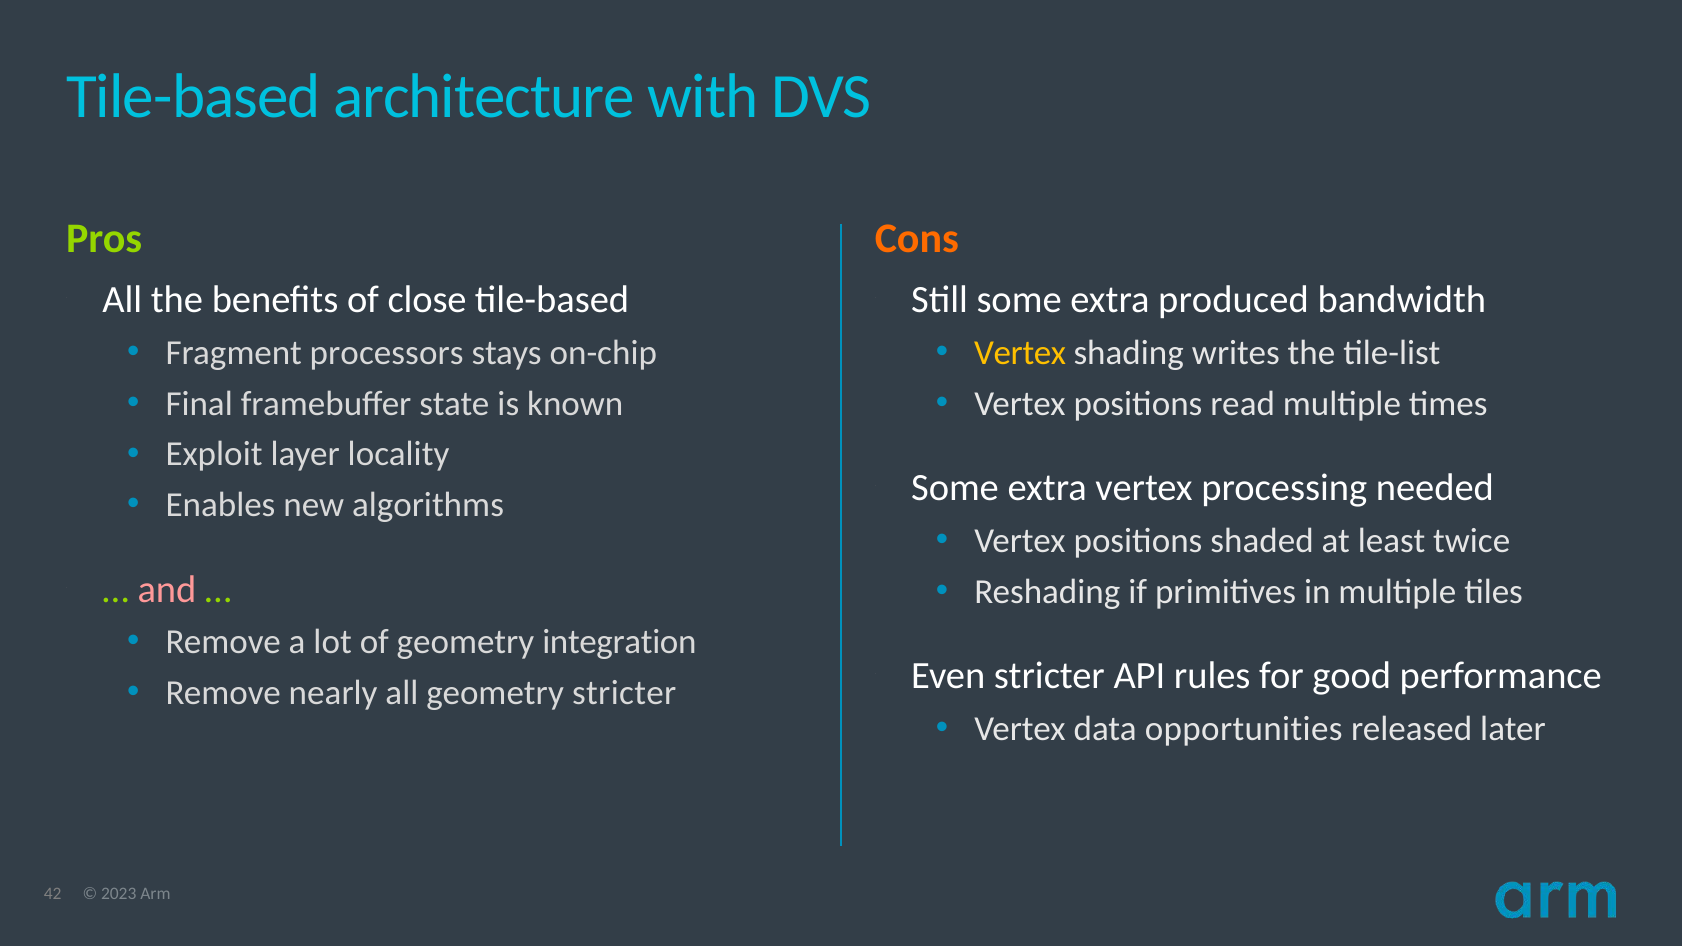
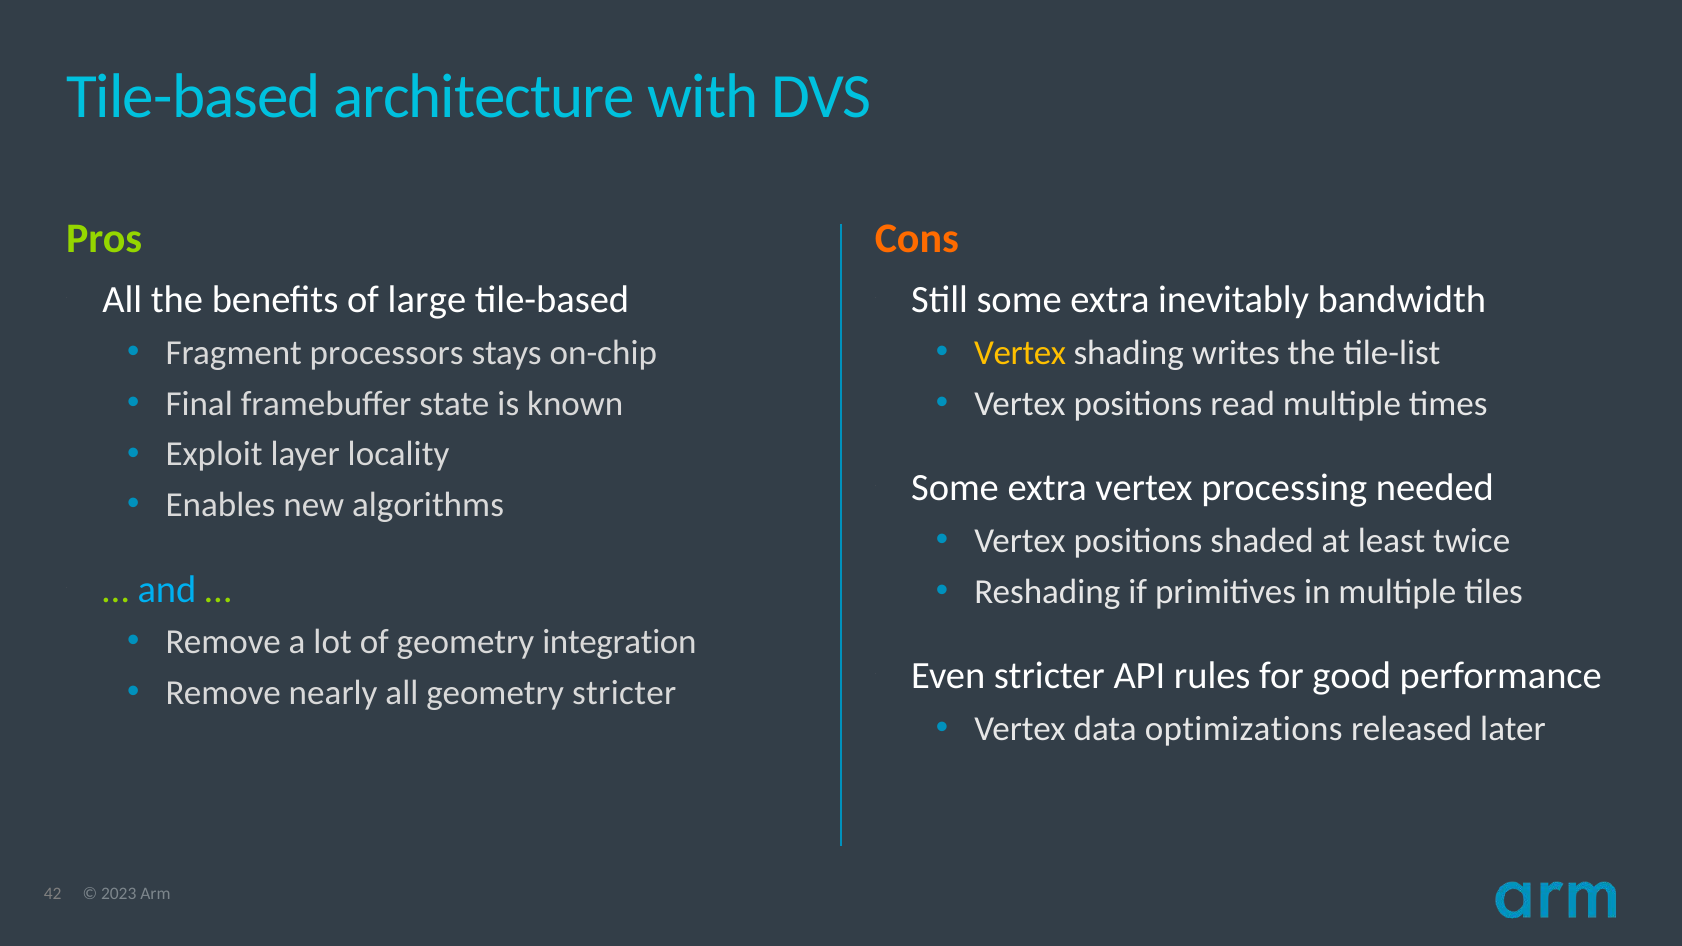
close: close -> large (427, 300)
produced: produced -> inevitably (1234, 300)
and colour: pink -> light blue (167, 590)
opportunities: opportunities -> optimizations (1244, 729)
